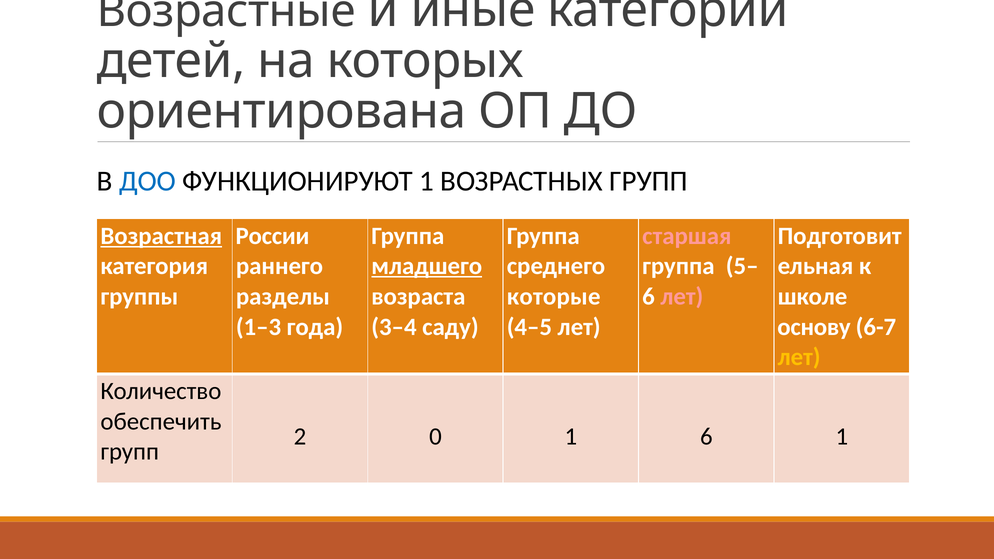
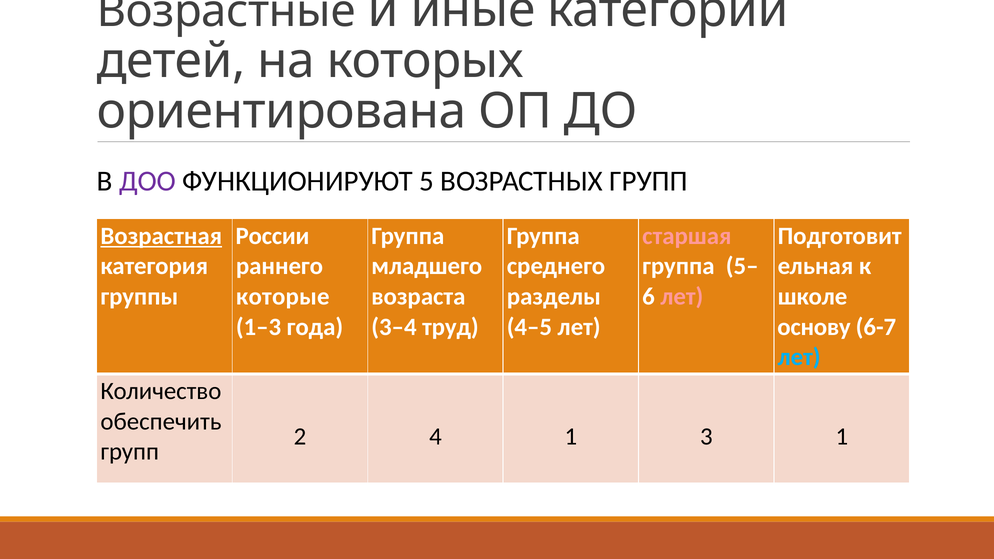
ДОО colour: blue -> purple (148, 181)
ФУНКЦИОНИРУЮТ 1: 1 -> 5 (426, 181)
младшего underline: present -> none (427, 266)
разделы: разделы -> которые (283, 297)
которые: которые -> разделы (554, 297)
саду: саду -> труд (450, 327)
лет colour: yellow -> light blue (799, 357)
0: 0 -> 4 (435, 437)
1 6: 6 -> 3 (706, 437)
